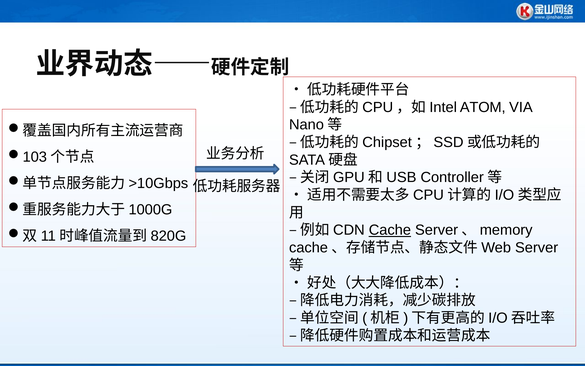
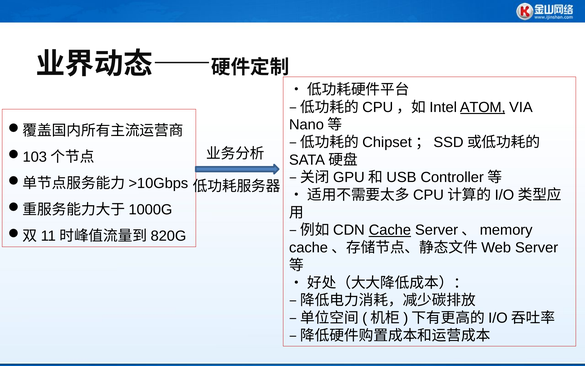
ATOM underline: none -> present (483, 107)
